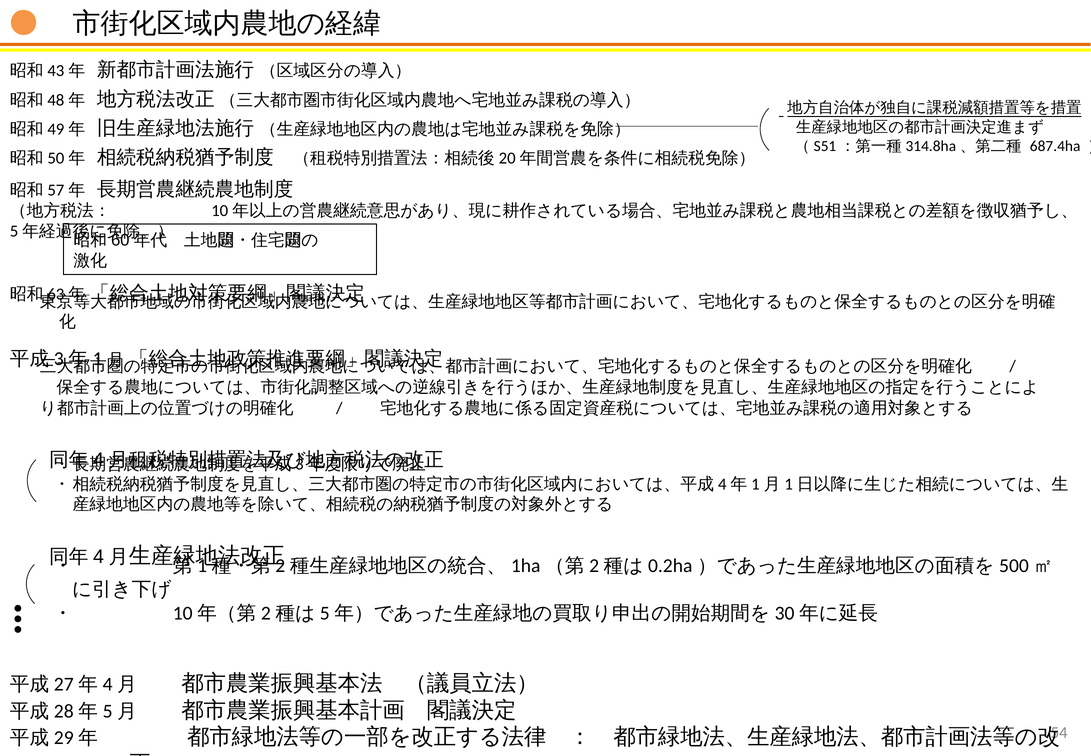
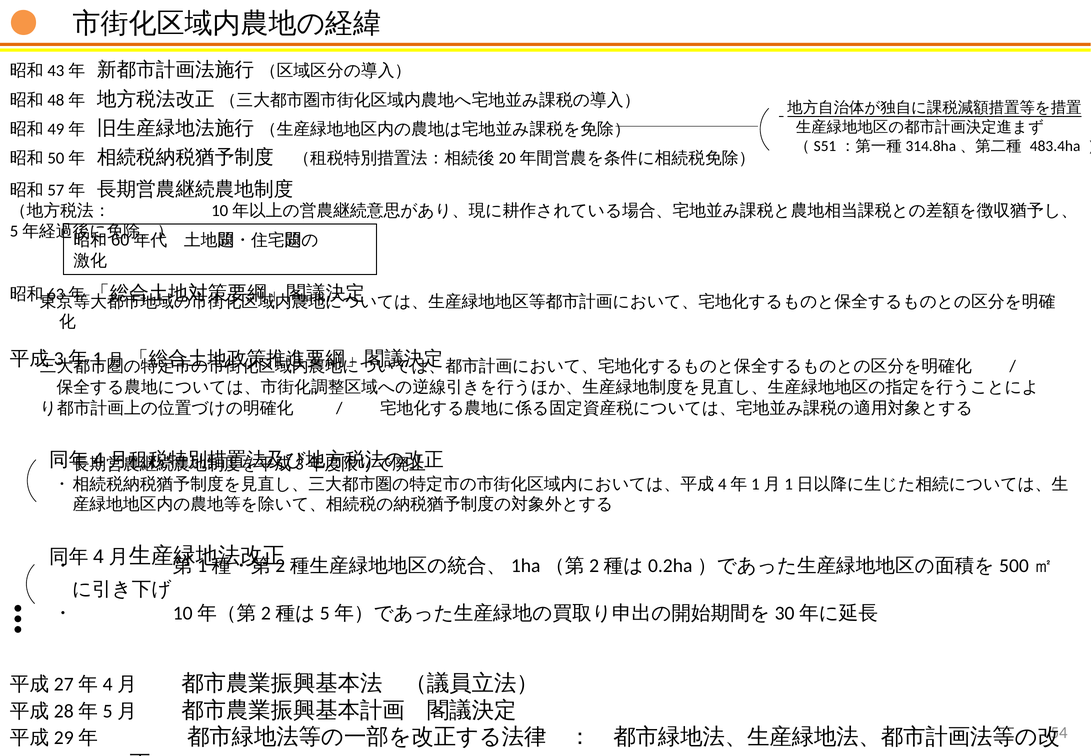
687.4ha: 687.4ha -> 483.4ha (1055, 146)
